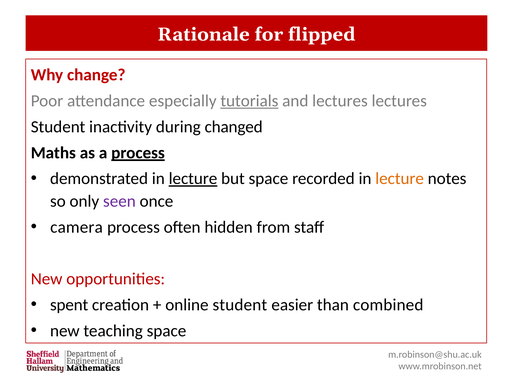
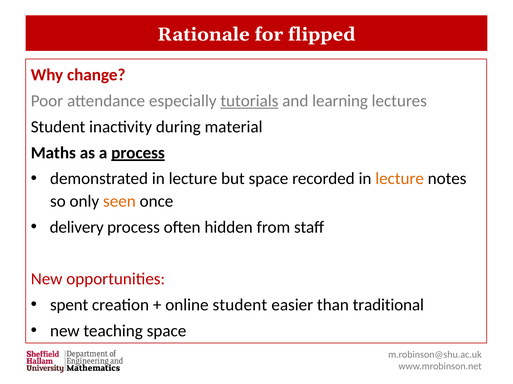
and lectures: lectures -> learning (340, 101)
changed: changed -> material (234, 127)
lecture underline: present -> none (193, 179)
seen colour: purple -> orange (119, 202)
camera: camera -> delivery (77, 228)
combined: combined -> traditional (388, 305)
